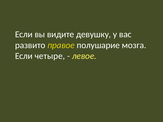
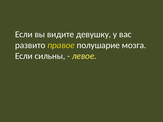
четыре: четыре -> сильны (50, 56)
